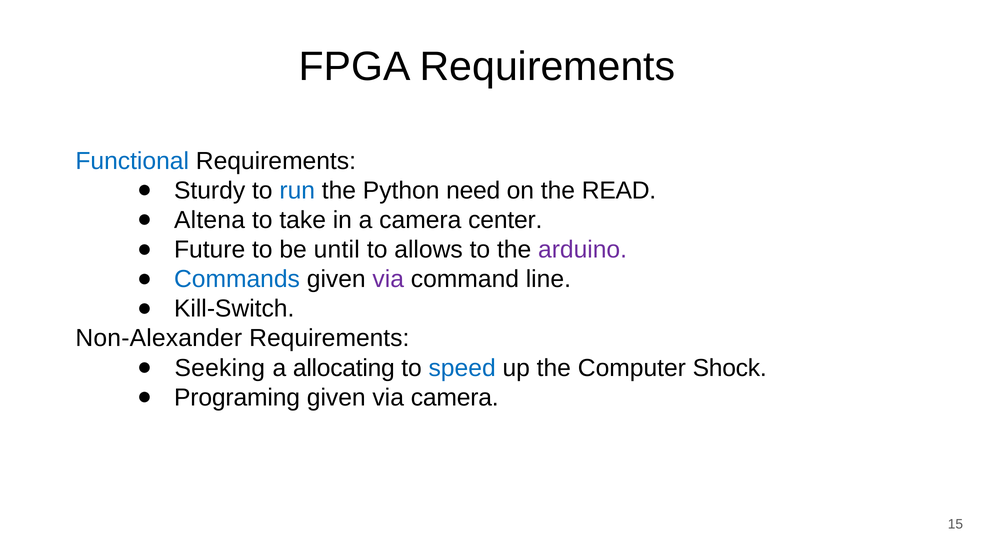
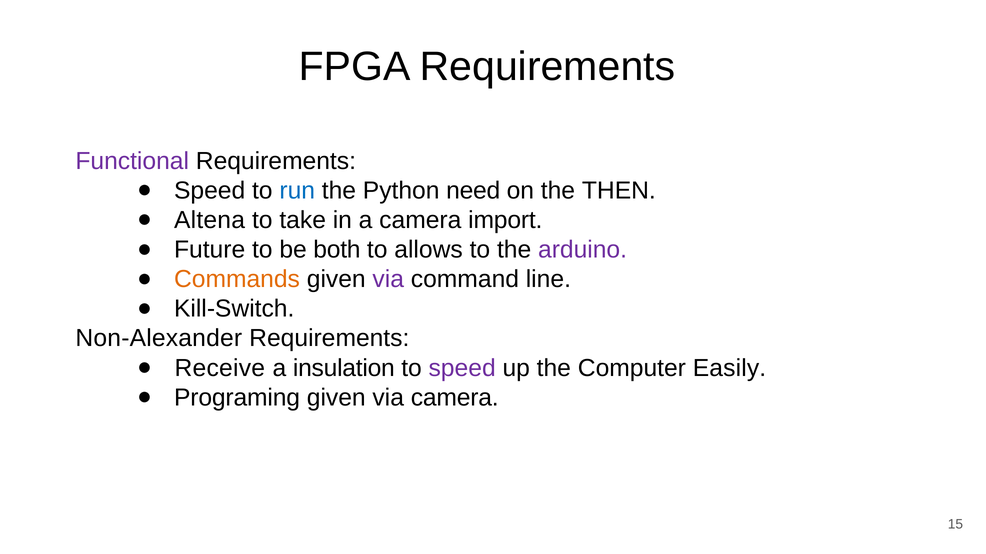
Functional colour: blue -> purple (132, 161)
Sturdy: Sturdy -> Speed (210, 191)
READ: READ -> THEN (619, 191)
center: center -> import (505, 220)
until: until -> both (337, 250)
Commands colour: blue -> orange (237, 280)
Seeking: Seeking -> Receive (220, 368)
allocating: allocating -> insulation (344, 368)
speed colour: blue -> purple (462, 368)
Shock: Shock -> Easily (729, 368)
